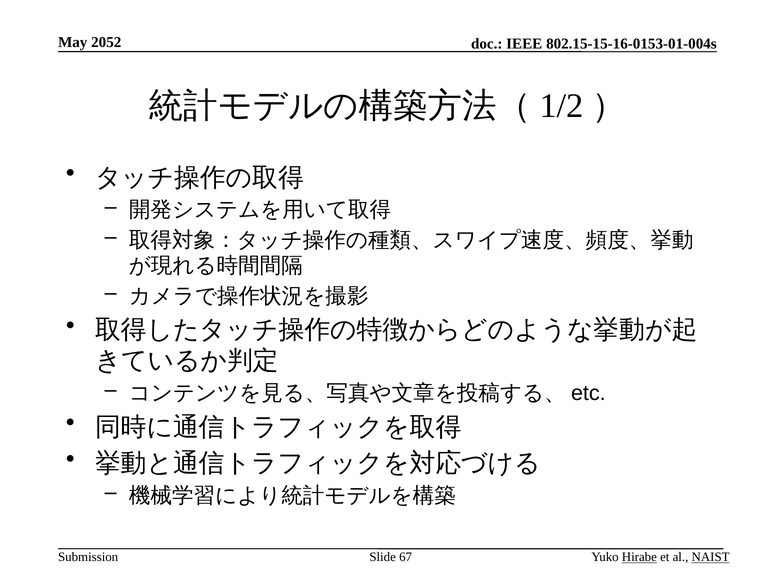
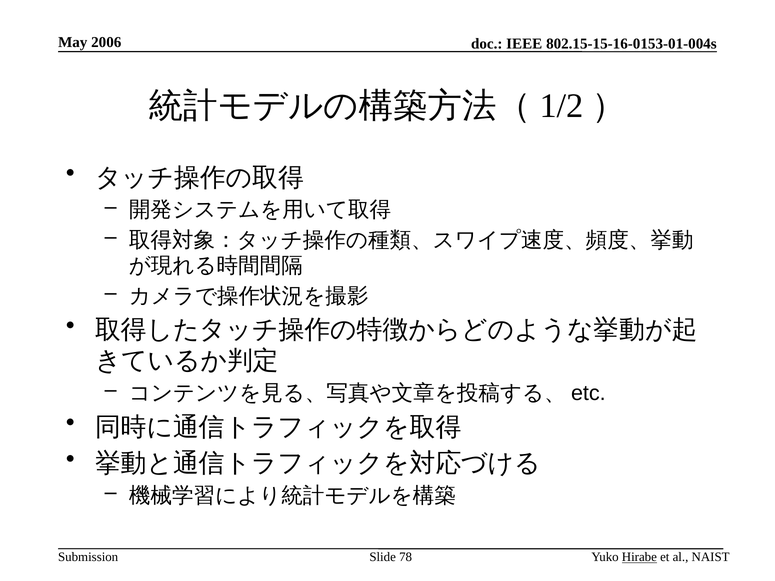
2052: 2052 -> 2006 (106, 42)
67: 67 -> 78 (406, 557)
NAIST underline: present -> none (711, 557)
